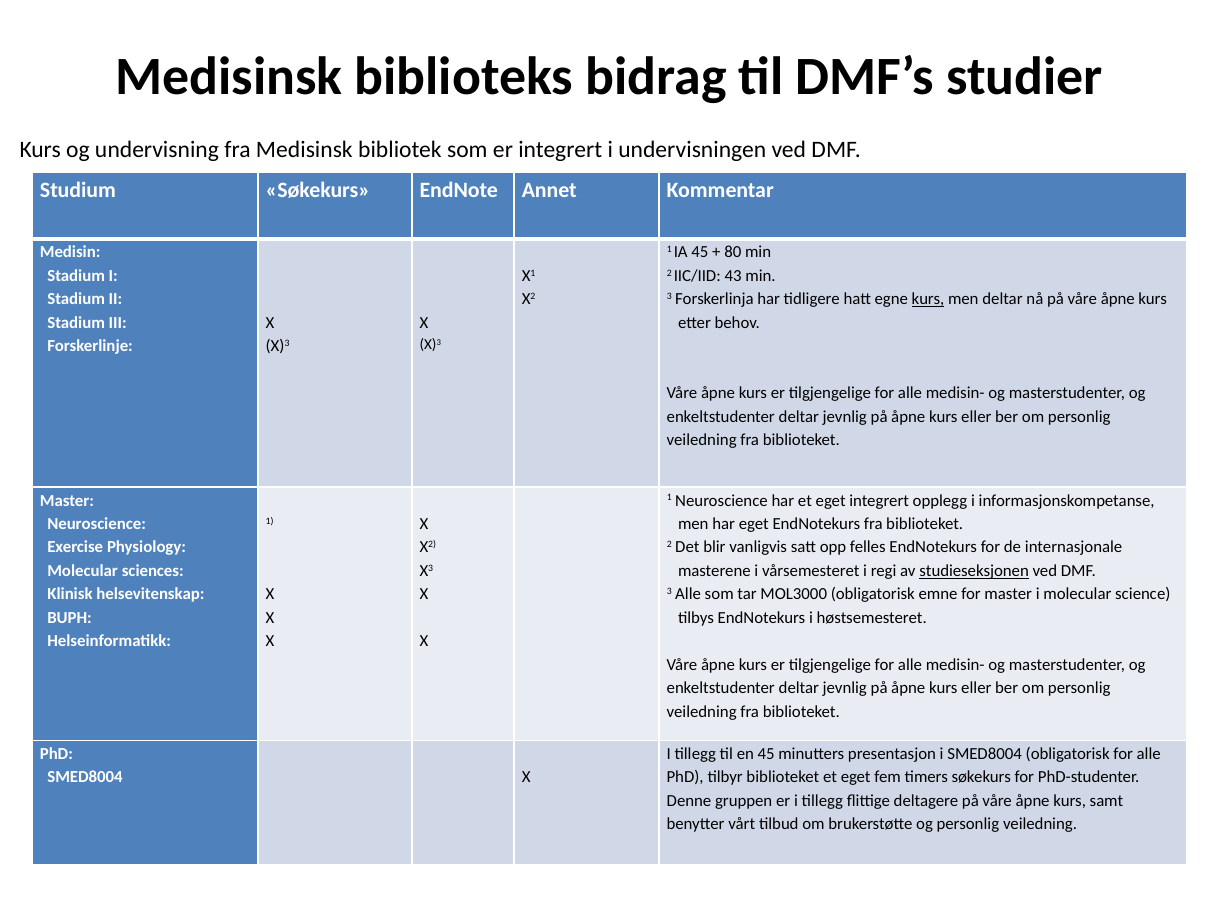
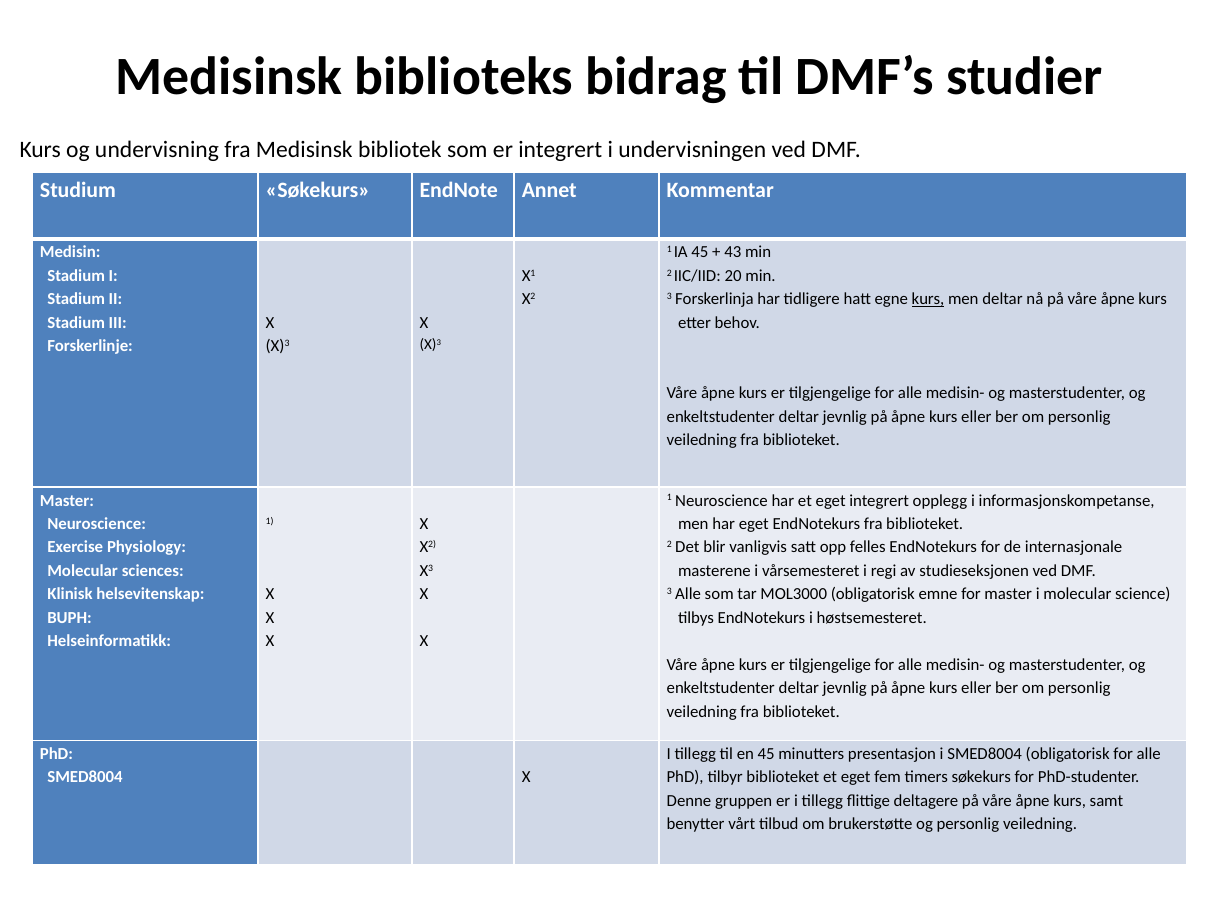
80: 80 -> 43 (733, 252)
43: 43 -> 20 (733, 276)
studieseksjonen underline: present -> none (974, 571)
